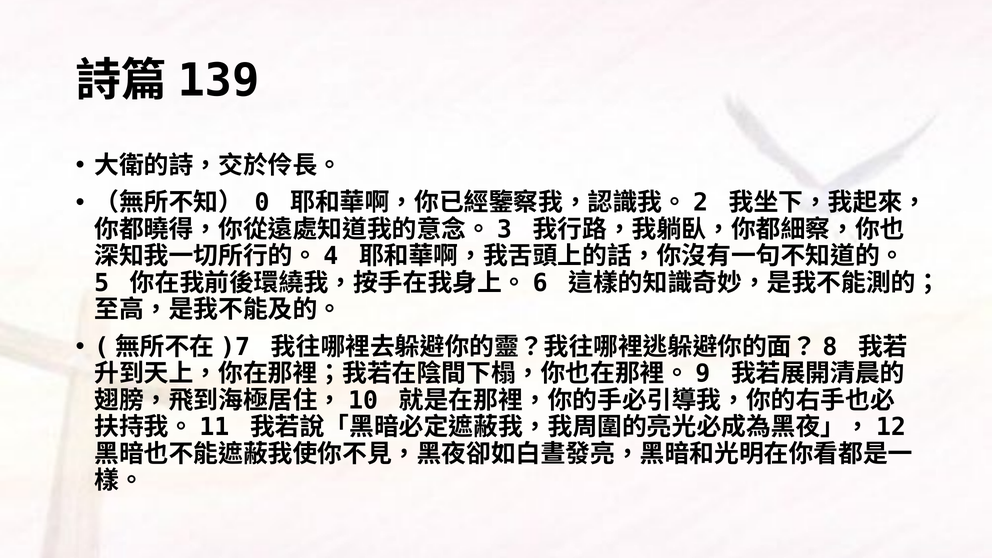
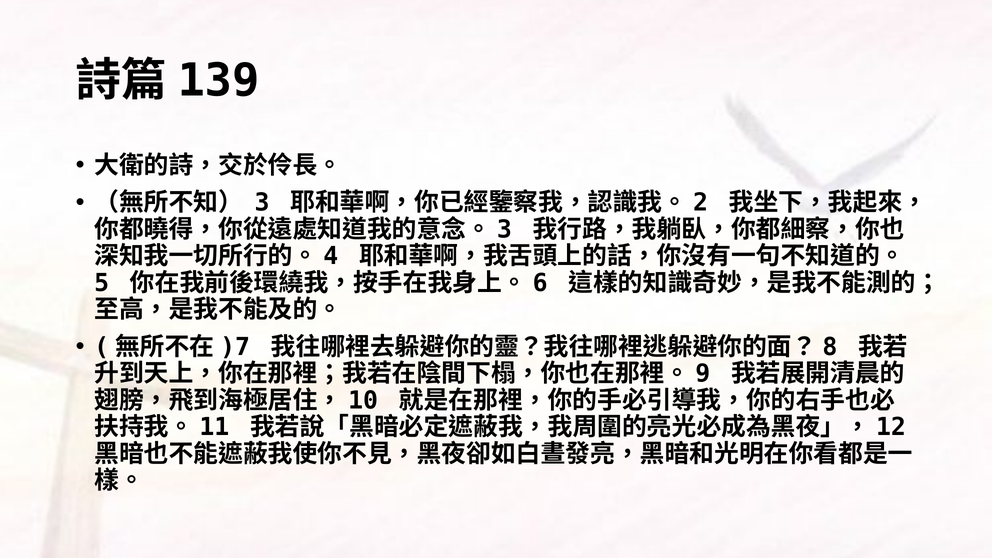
0: 0 -> 3 (262, 203)
